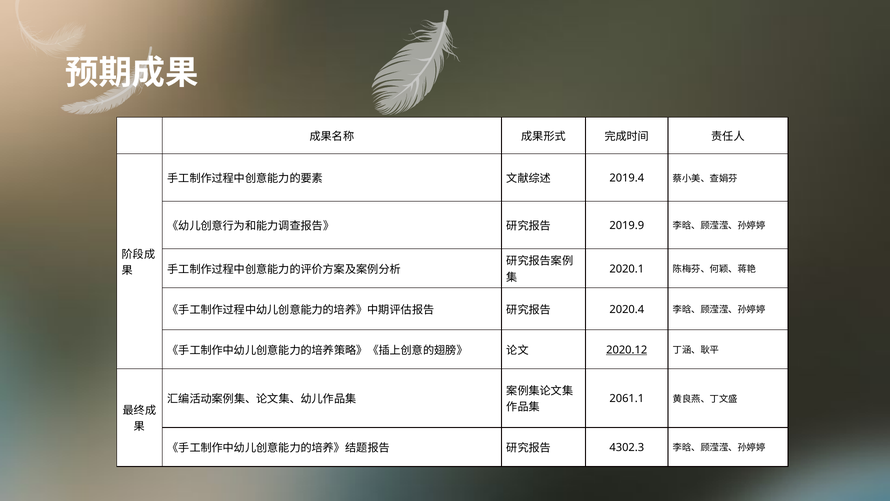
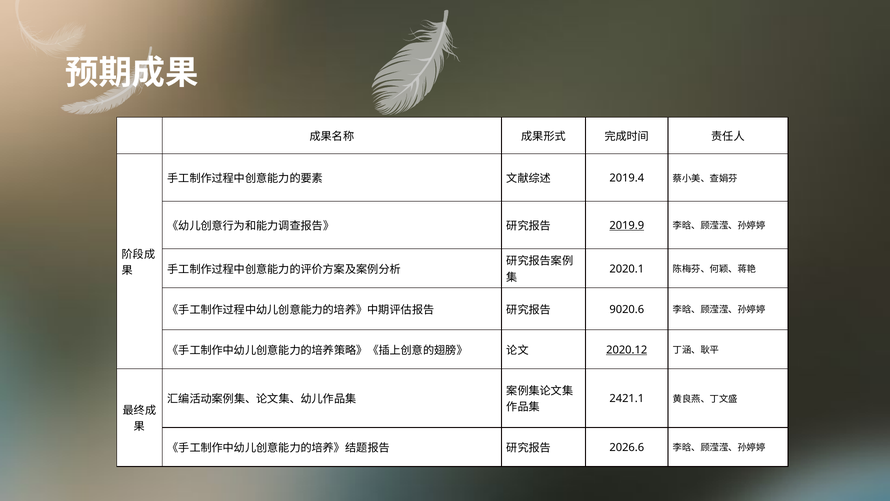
2019.9 underline: none -> present (627, 225)
2020.4: 2020.4 -> 9020.6 (627, 309)
2061.1: 2061.1 -> 2421.1 (627, 398)
4302.3: 4302.3 -> 2026.6 (627, 447)
